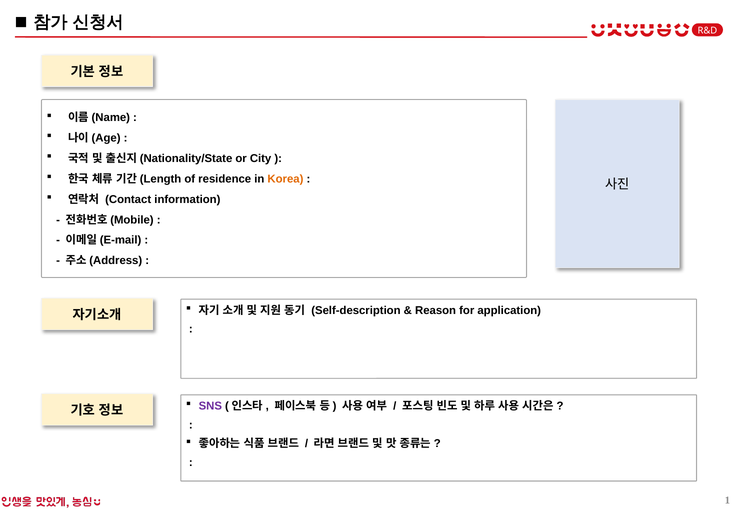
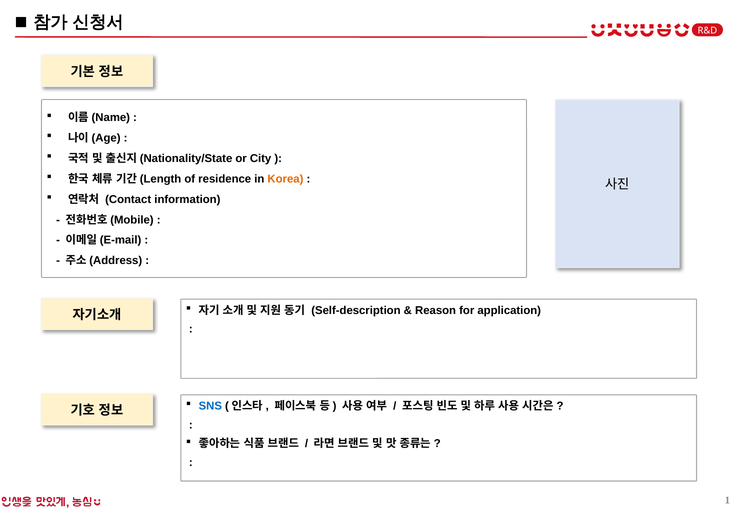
SNS colour: purple -> blue (210, 406)
